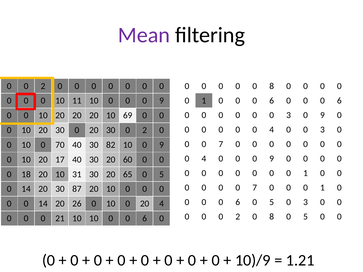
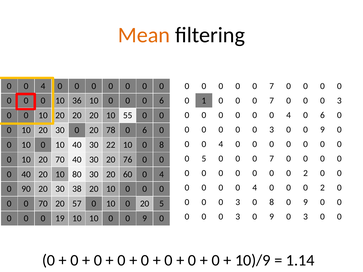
Mean colour: purple -> orange (144, 35)
2: 2 -> 4 (43, 86)
8: 8 -> 7 (272, 86)
6: 6 -> 7 (272, 101)
6: 6 -> 3 (339, 101)
11: 11 -> 36 (77, 101)
9: 9 -> 6 (162, 101)
3: 3 -> 4 (289, 115)
9: 9 -> 6 (322, 115)
69: 69 -> 55 (128, 116)
4: 4 -> 3 (272, 130)
3: 3 -> 9 (322, 130)
0 20 30: 30 -> 78 (111, 130)
2: 2 -> 6 (145, 130)
7: 7 -> 4 (221, 144)
10 0 70: 70 -> 10 (60, 145)
82: 82 -> 22 (111, 145)
10 0 9: 9 -> 8 (162, 145)
4: 4 -> 5 (204, 159)
9: 9 -> 7 (272, 159)
20 17: 17 -> 70 (60, 160)
60: 60 -> 76 (128, 160)
1: 1 -> 2 (305, 173)
0 18: 18 -> 40 (26, 174)
31: 31 -> 80 (77, 174)
65: 65 -> 60 (128, 174)
5: 5 -> 4 (162, 174)
7: 7 -> 4 (255, 188)
1: 1 -> 2 (322, 188)
14: 14 -> 90 (26, 189)
87: 87 -> 38 (77, 189)
6: 6 -> 3 (238, 202)
5: 5 -> 8 (272, 202)
3: 3 -> 9 (305, 202)
0 0 14: 14 -> 70 (43, 204)
26: 26 -> 57 (77, 204)
20 4: 4 -> 5 (162, 204)
2: 2 -> 3 (238, 217)
8: 8 -> 9 (272, 217)
5: 5 -> 3 (305, 217)
21: 21 -> 19 (60, 219)
10 0 0 6: 6 -> 9 (145, 219)
1.21: 1.21 -> 1.14 (300, 261)
